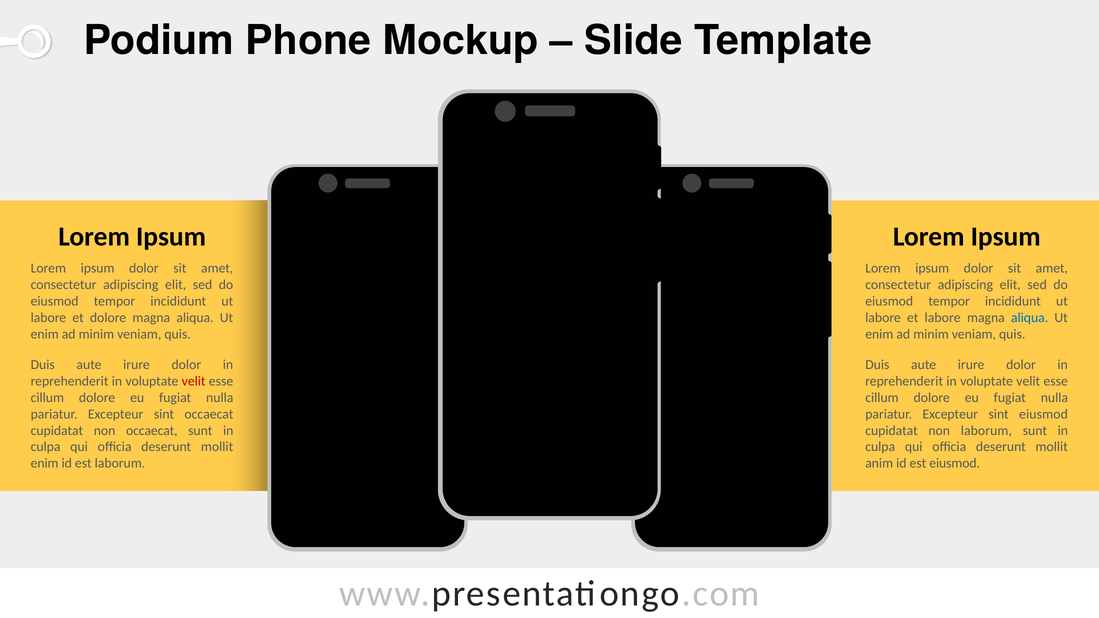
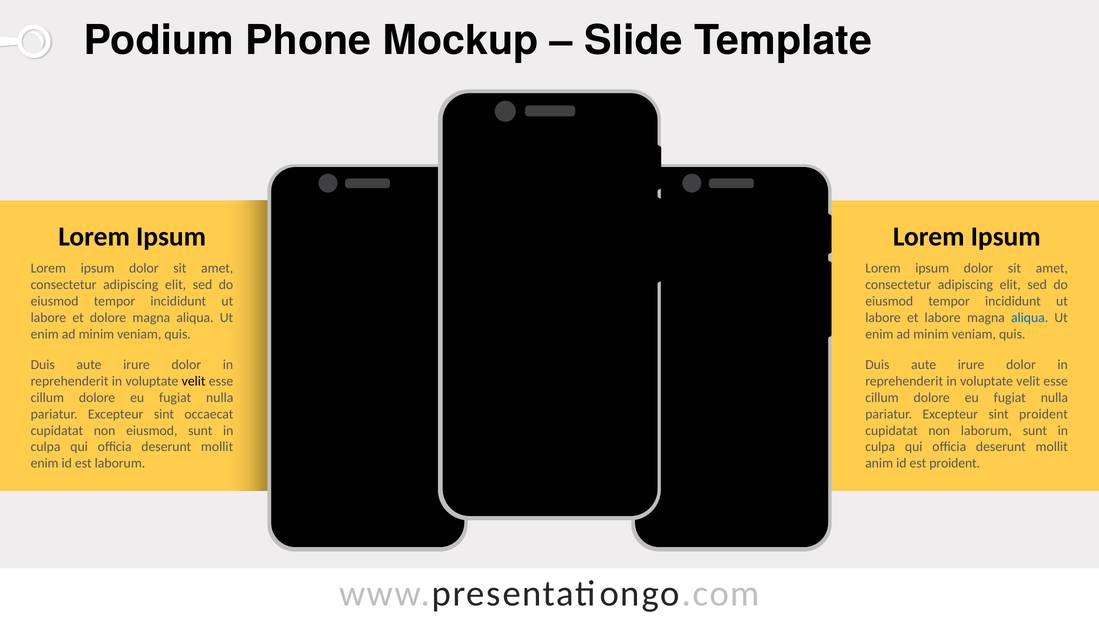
velit colour: red -> black (194, 381)
sint eiusmod: eiusmod -> proident (1043, 414)
non occaecat: occaecat -> eiusmod (152, 431)
est eiusmod: eiusmod -> proident (955, 464)
